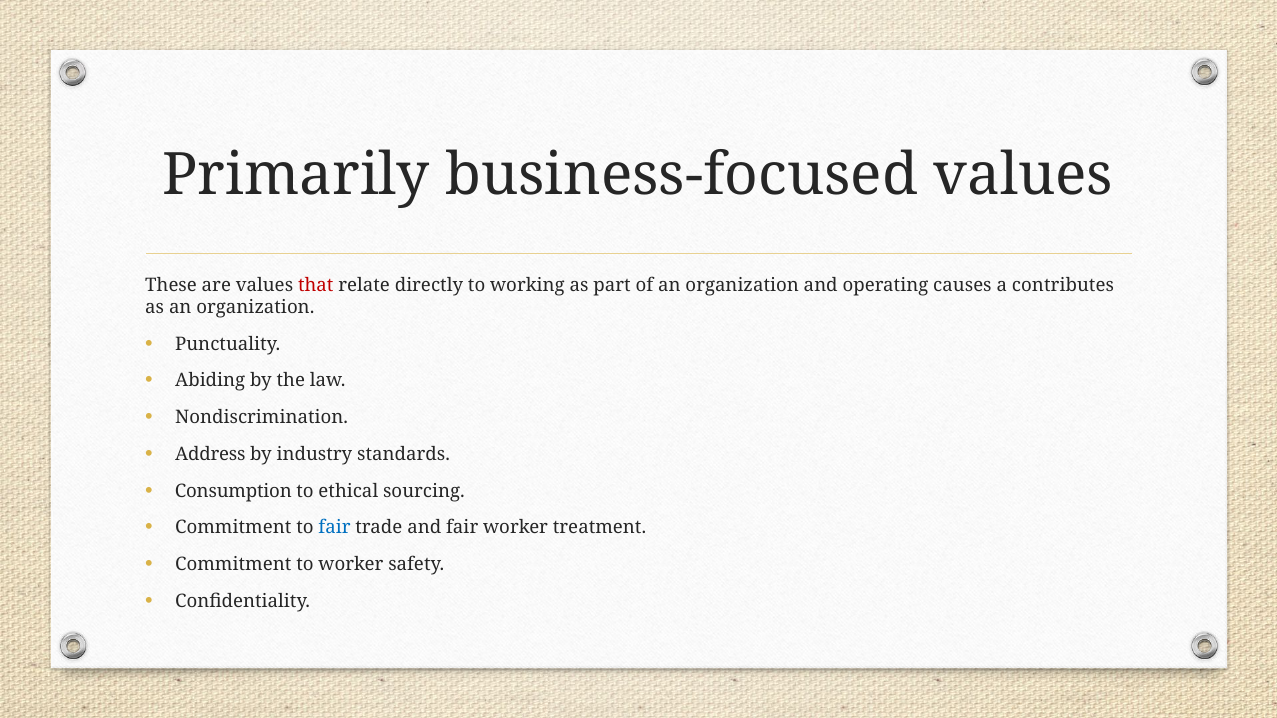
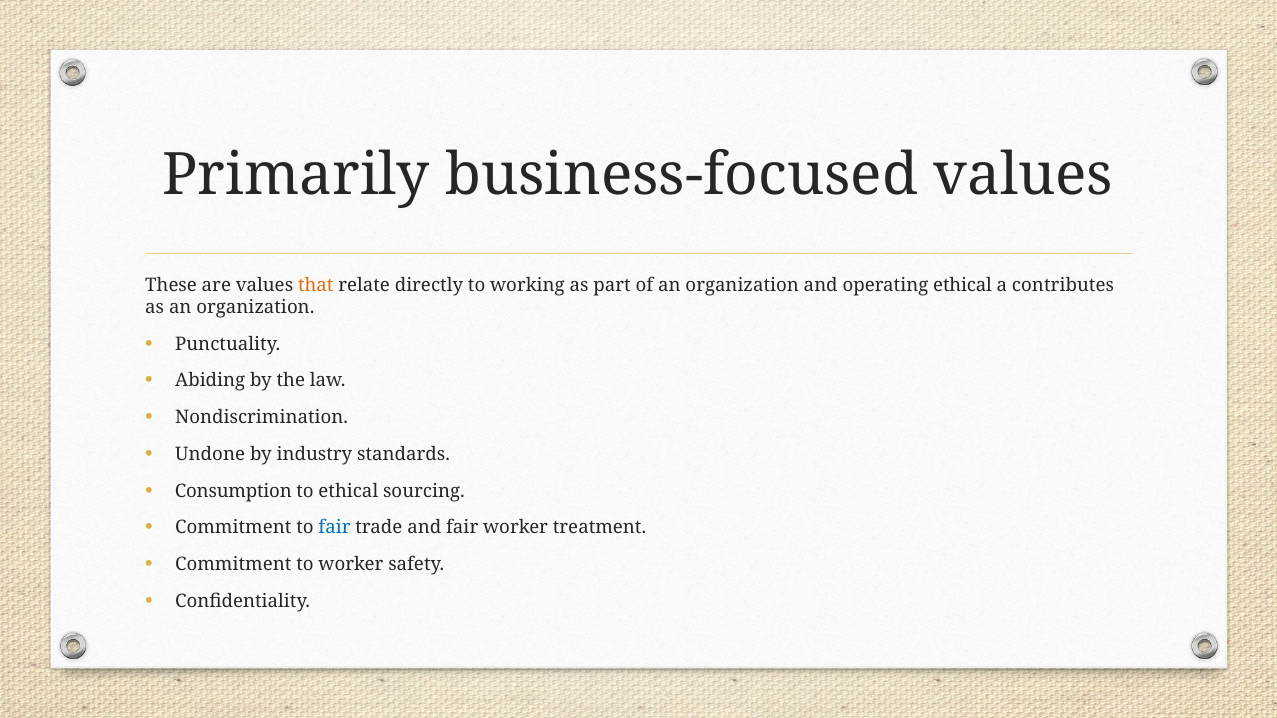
that colour: red -> orange (316, 285)
operating causes: causes -> ethical (963, 285)
Address: Address -> Undone (210, 454)
